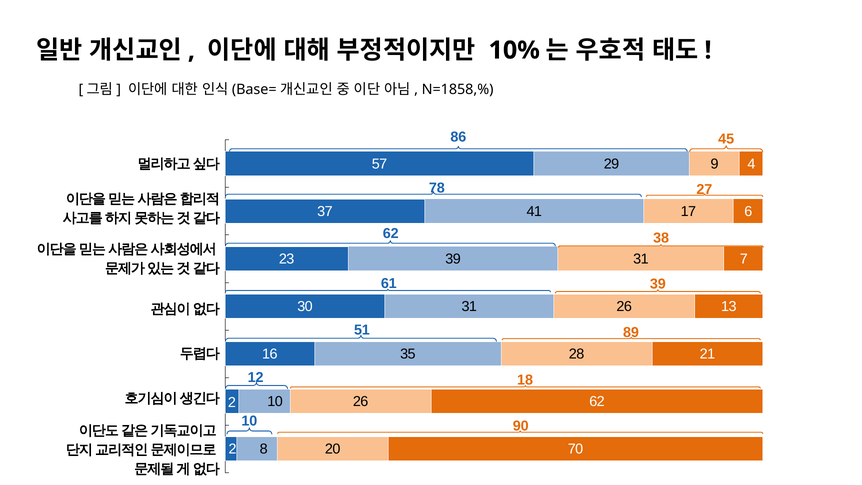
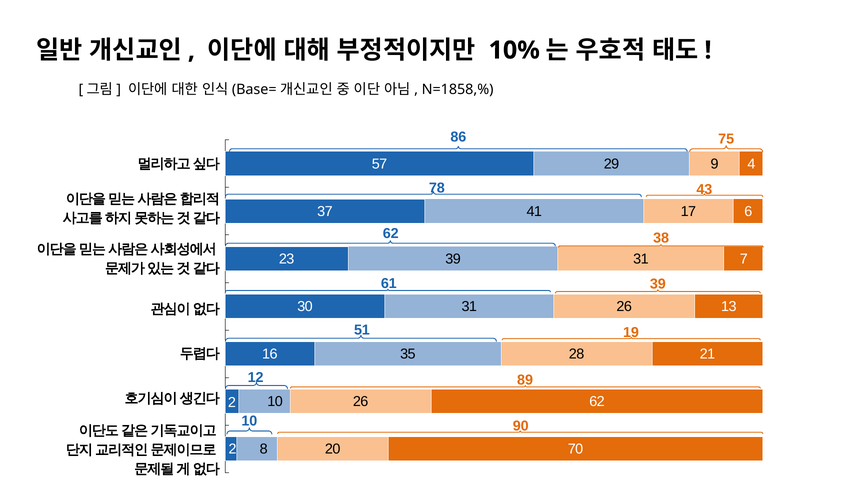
45: 45 -> 75 (726, 139)
27: 27 -> 43 (704, 190)
89: 89 -> 19 (631, 332)
18: 18 -> 89 (525, 380)
